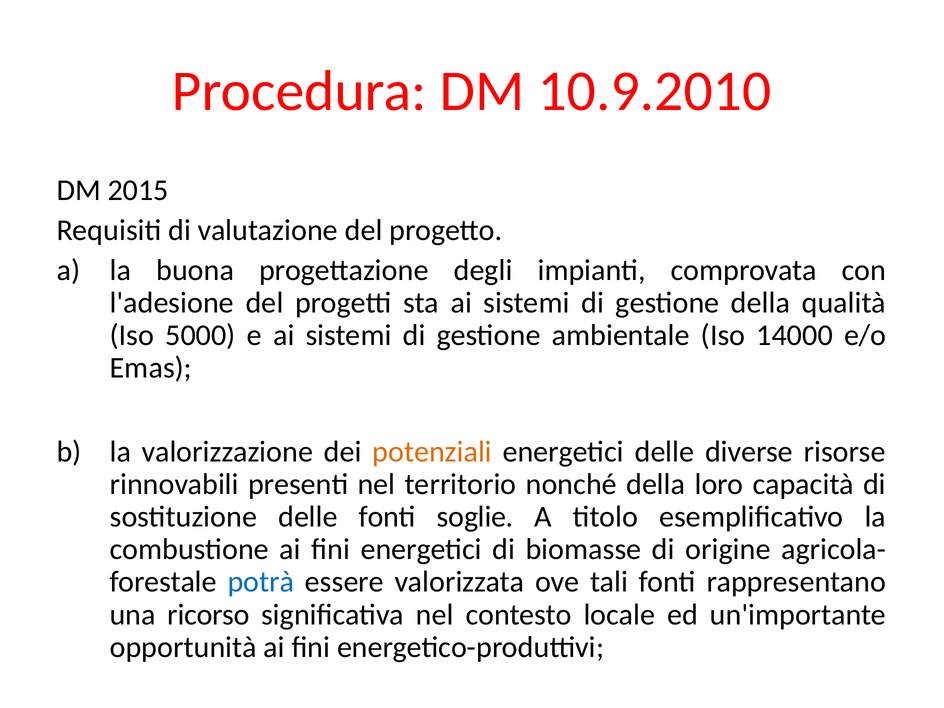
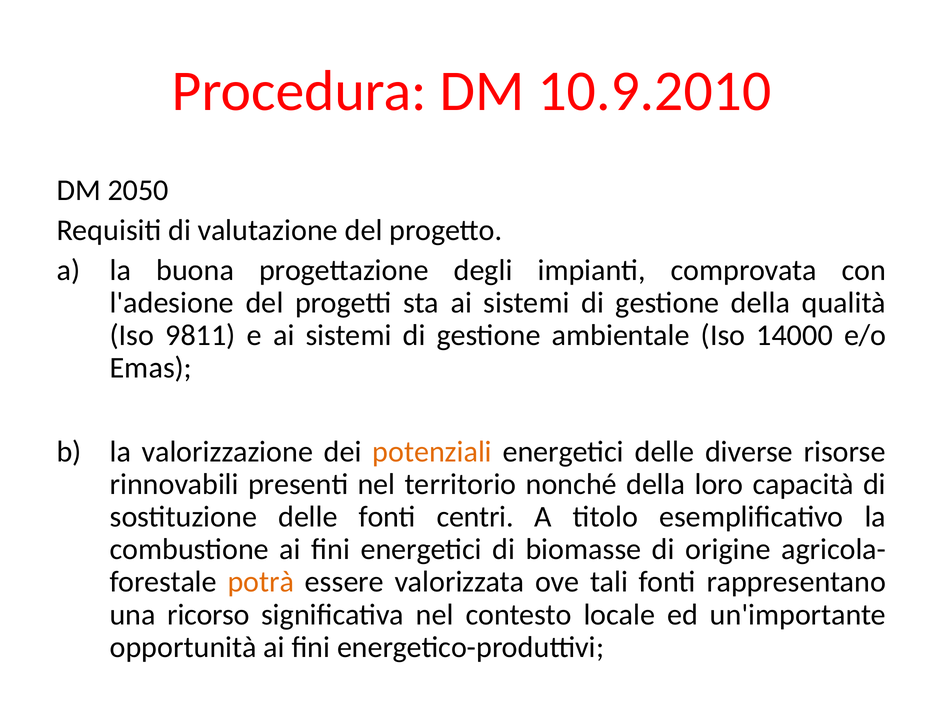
2015: 2015 -> 2050 (138, 190)
5000: 5000 -> 9811 (200, 335)
soglie: soglie -> centri (475, 517)
potrà colour: blue -> orange (261, 582)
